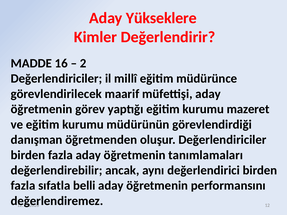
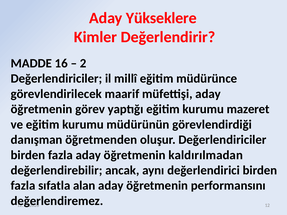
tanımlamaları: tanımlamaları -> kaldırılmadan (206, 155)
belli: belli -> alan (84, 186)
